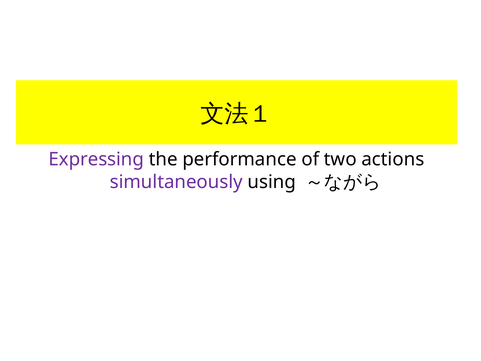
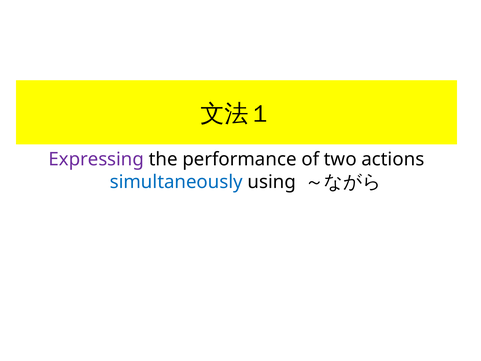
simultaneously colour: purple -> blue (176, 182)
